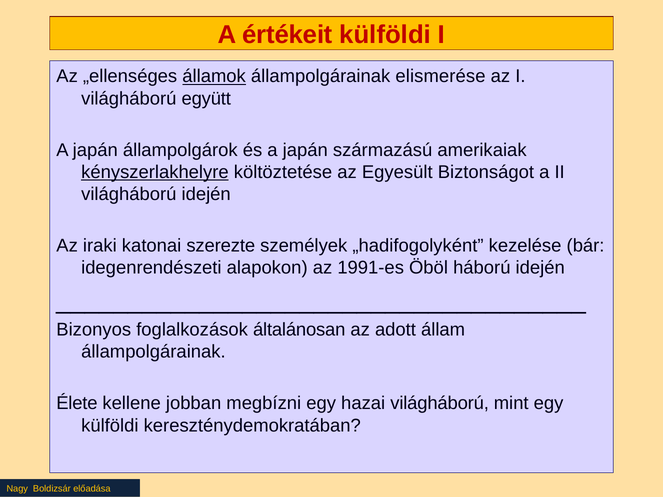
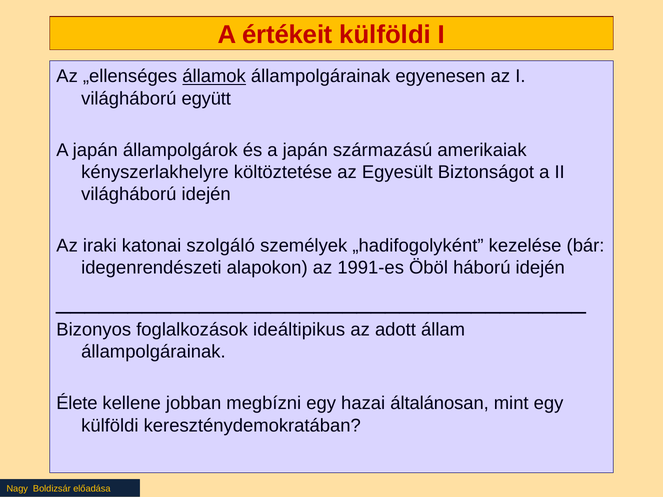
elismerése: elismerése -> egyenesen (441, 76)
kényszerlakhelyre underline: present -> none (155, 172)
szerezte: szerezte -> szolgáló (221, 246)
általánosan: általánosan -> ideáltipikus (299, 330)
hazai világháború: világháború -> általánosan (440, 404)
